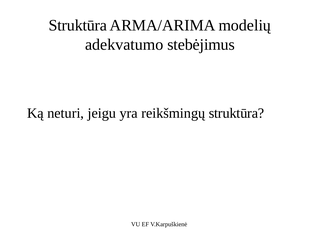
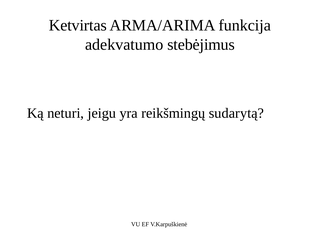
Struktūra: Struktūra -> Ketvirtas (78, 25)
modelių: modelių -> funkcija (245, 25)
reikšmingų struktūra: struktūra -> sudarytą (236, 113)
